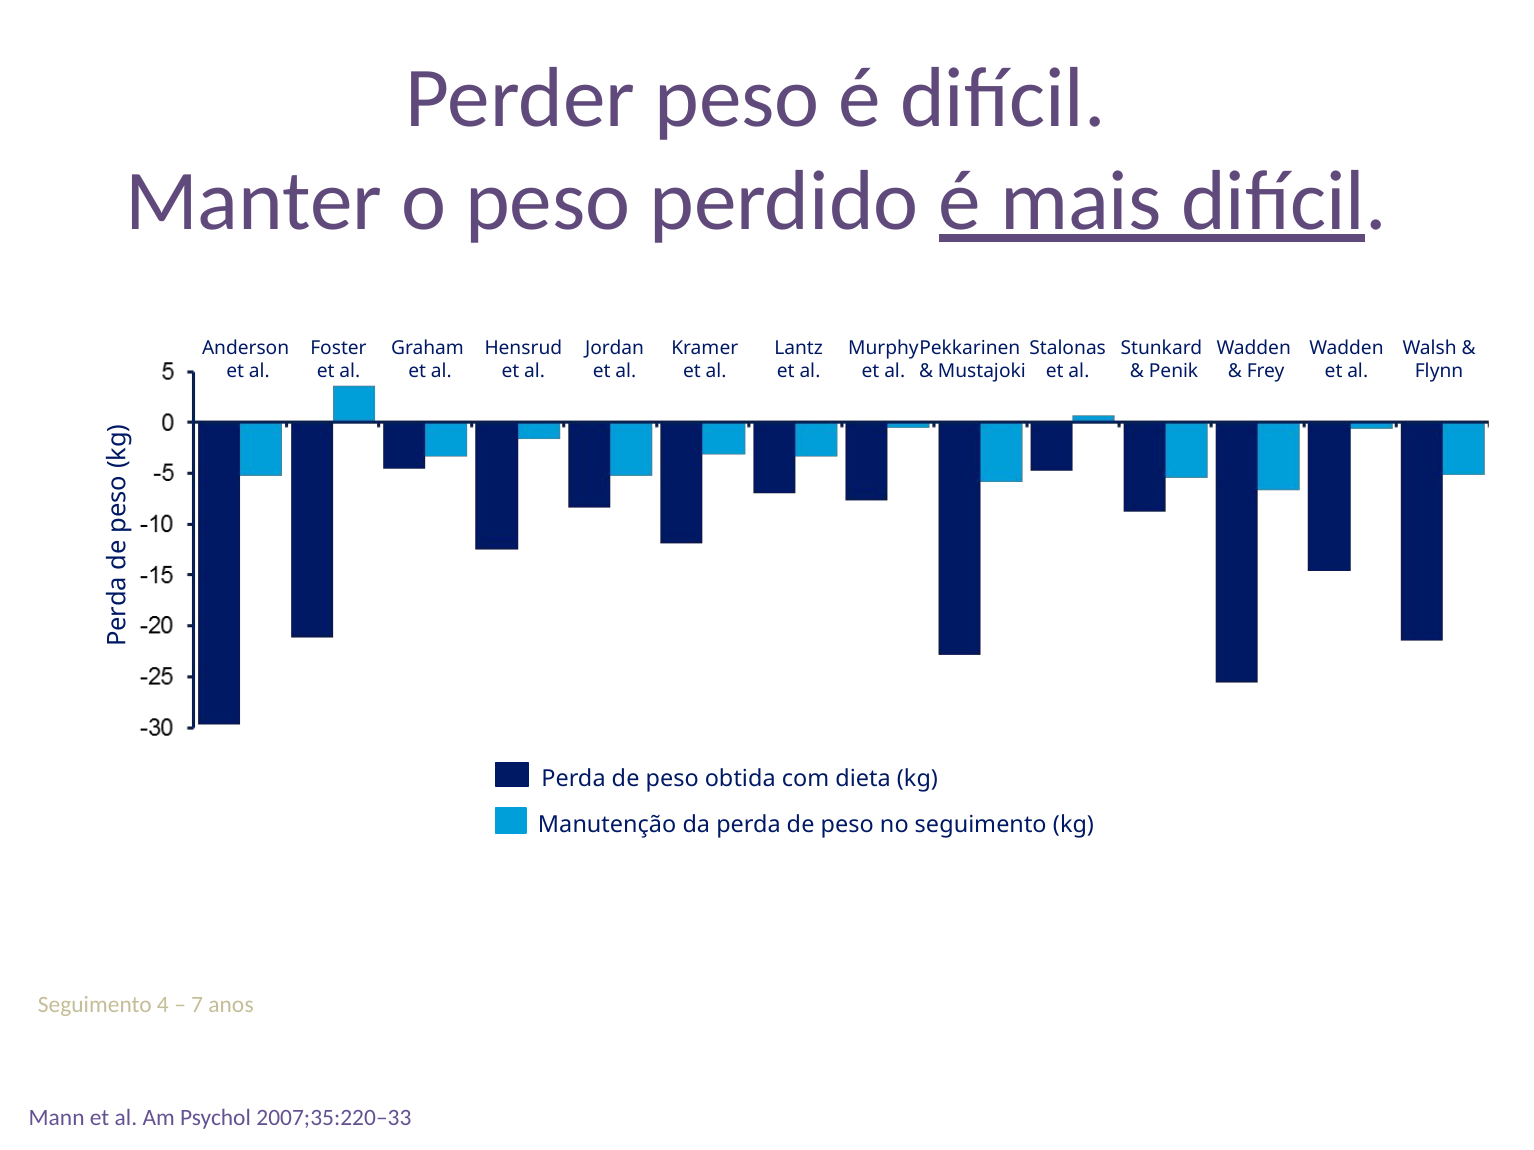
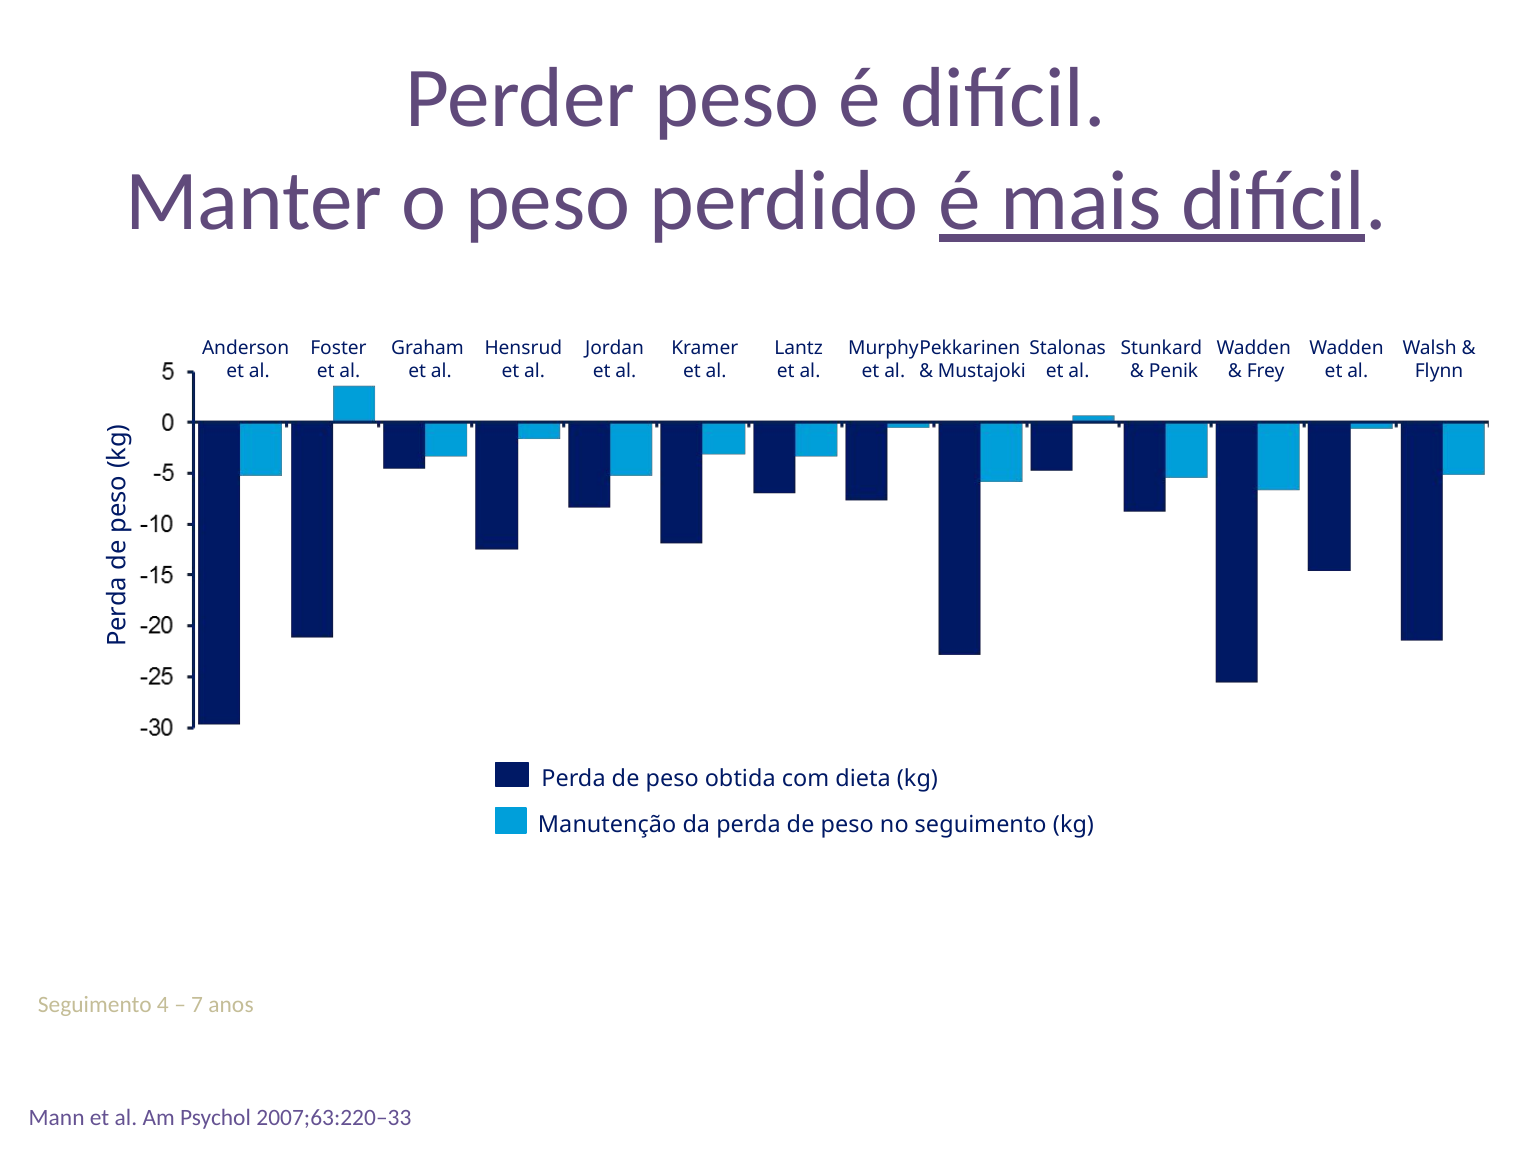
2007;35:220–33: 2007;35:220–33 -> 2007;63:220–33 (334, 1118)
